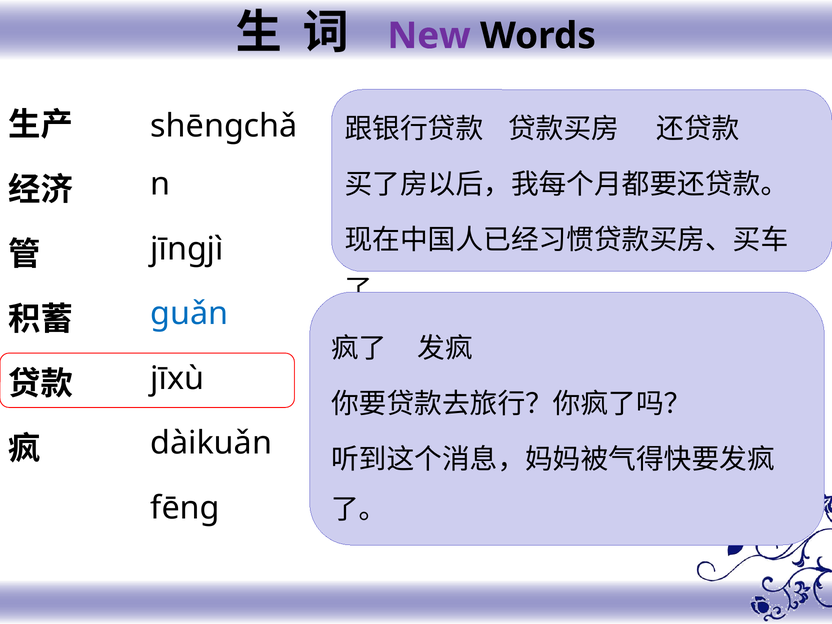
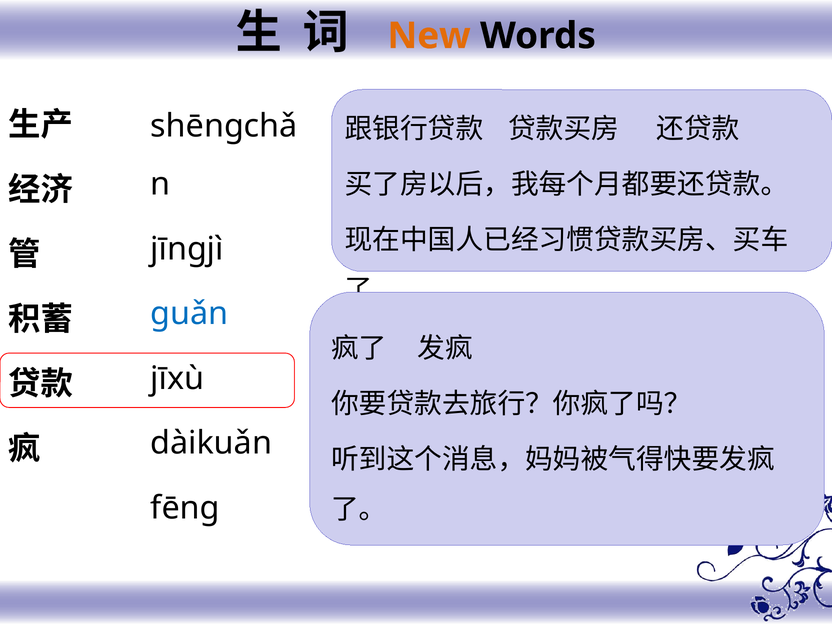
New colour: purple -> orange (429, 36)
